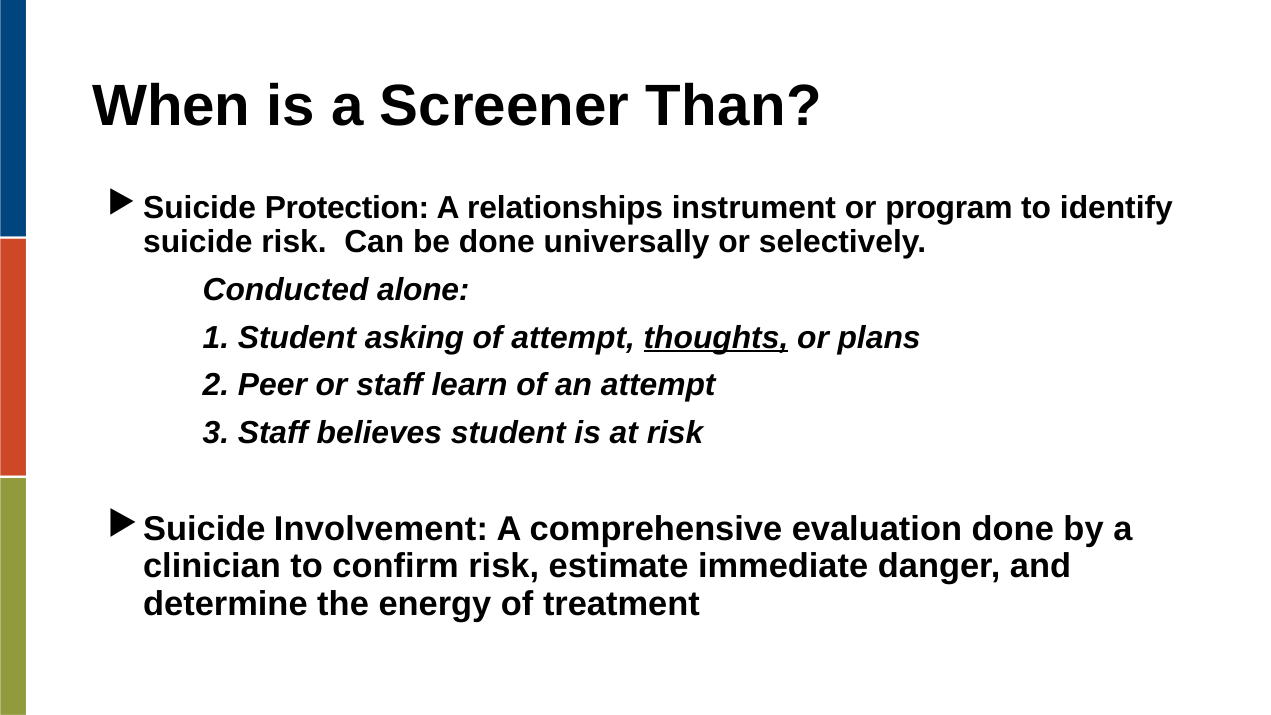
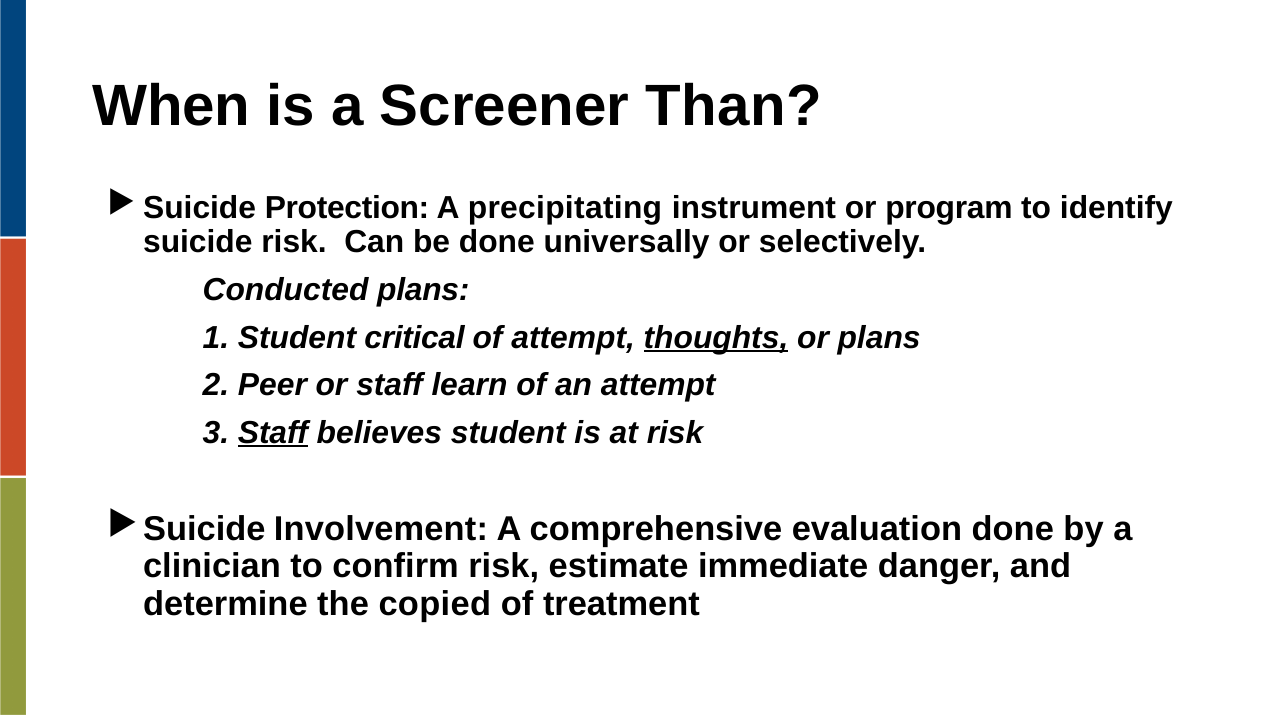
relationships: relationships -> precipitating (565, 208)
Conducted alone: alone -> plans (423, 290)
asking: asking -> critical (415, 338)
Staff underline: none -> present (273, 433)
energy: energy -> copied (435, 604)
